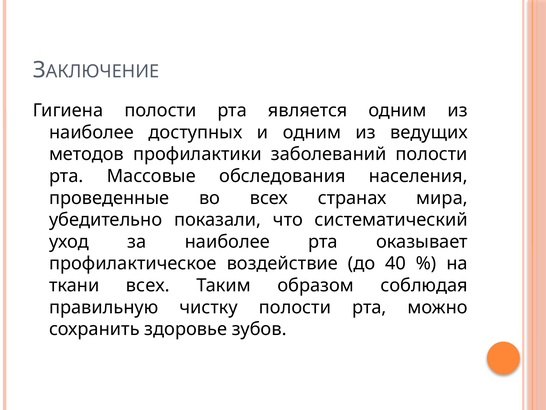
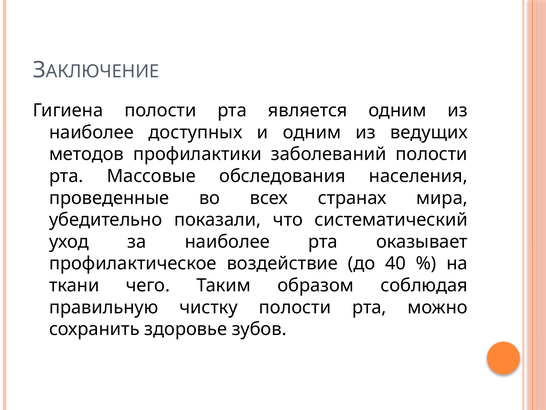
ткани всех: всех -> чего (148, 285)
